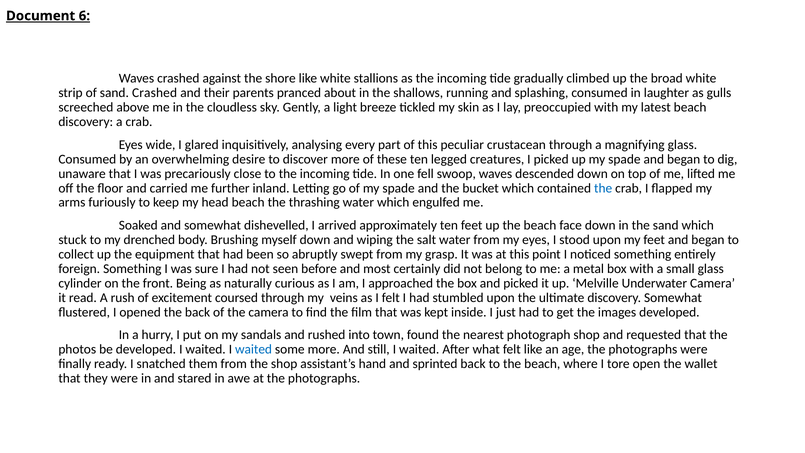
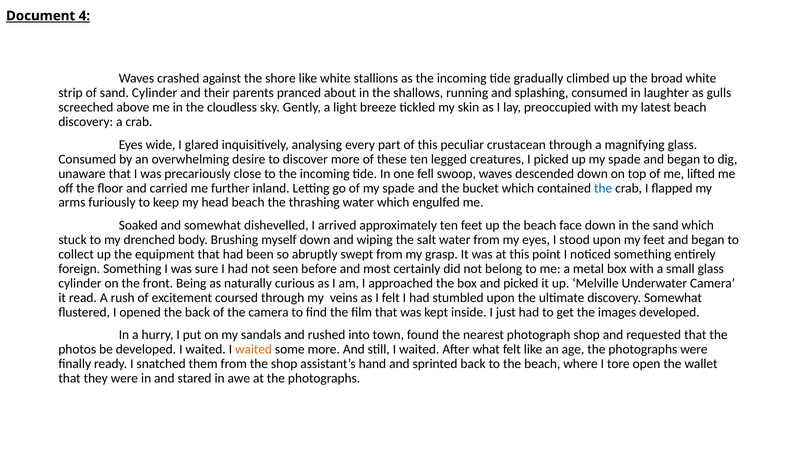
6: 6 -> 4 (84, 16)
sand Crashed: Crashed -> Cylinder (155, 93)
waited colour: blue -> orange (254, 349)
